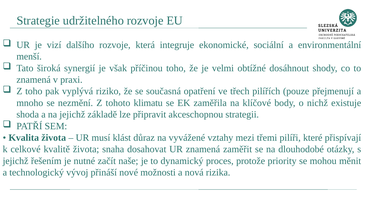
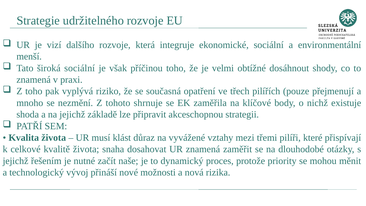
široká synergií: synergií -> sociální (80, 68)
klimatu: klimatu -> shrnuje (148, 103)
